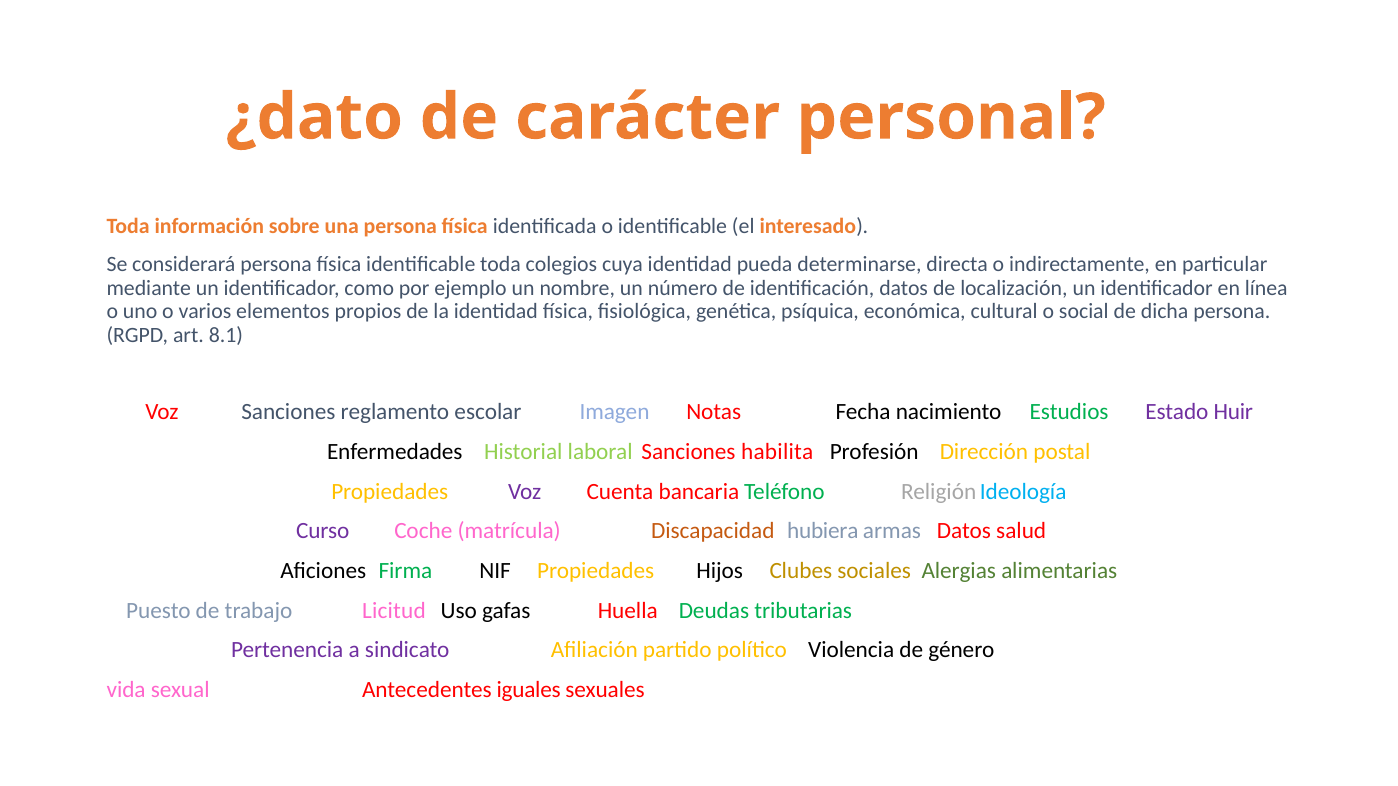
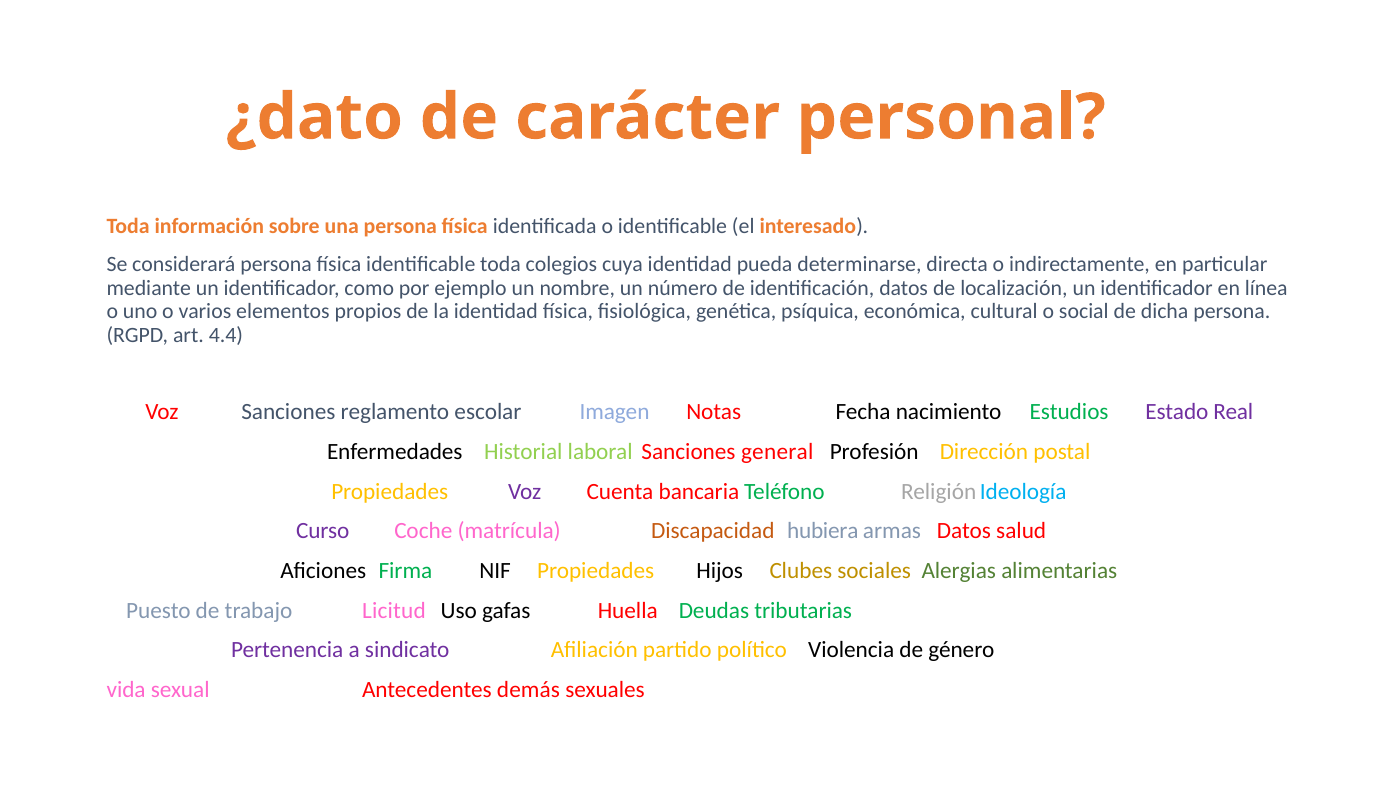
8.1: 8.1 -> 4.4 (226, 335)
Huir: Huir -> Real (1233, 412)
habilita: habilita -> general (777, 452)
iguales: iguales -> demás (528, 690)
